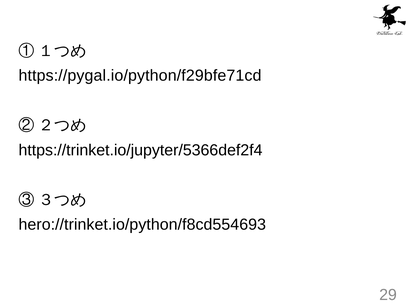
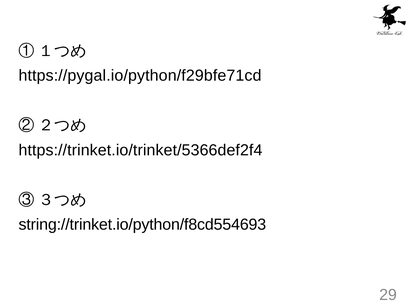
https://trinket.io/jupyter/5366def2f4: https://trinket.io/jupyter/5366def2f4 -> https://trinket.io/trinket/5366def2f4 (140, 150)
hero://trinket.io/python/f8cd554693: hero://trinket.io/python/f8cd554693 -> string://trinket.io/python/f8cd554693 (142, 224)
